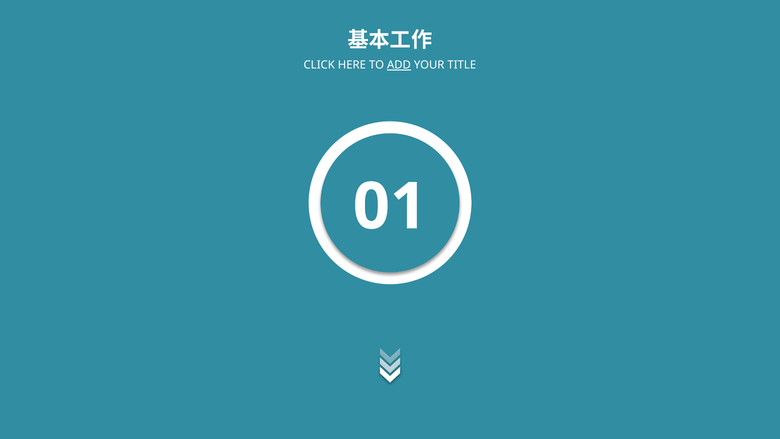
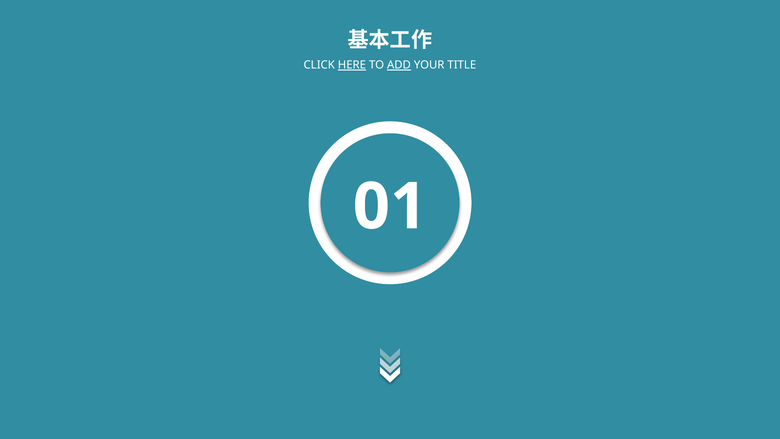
HERE underline: none -> present (352, 65)
